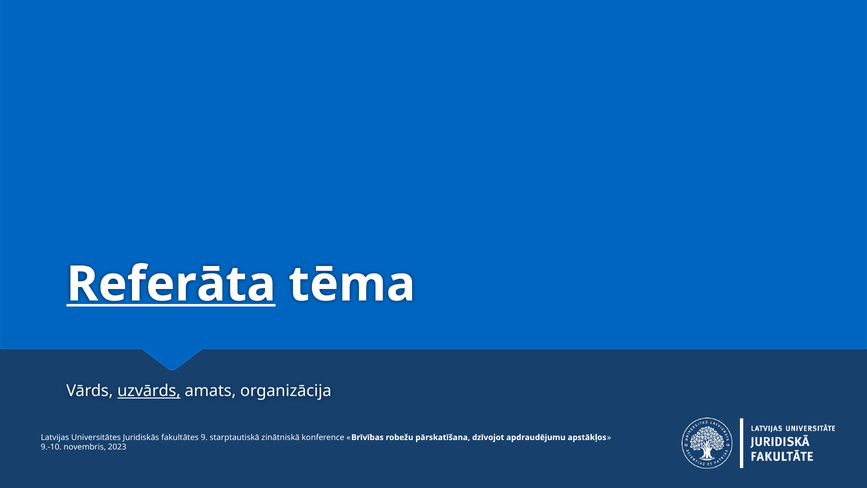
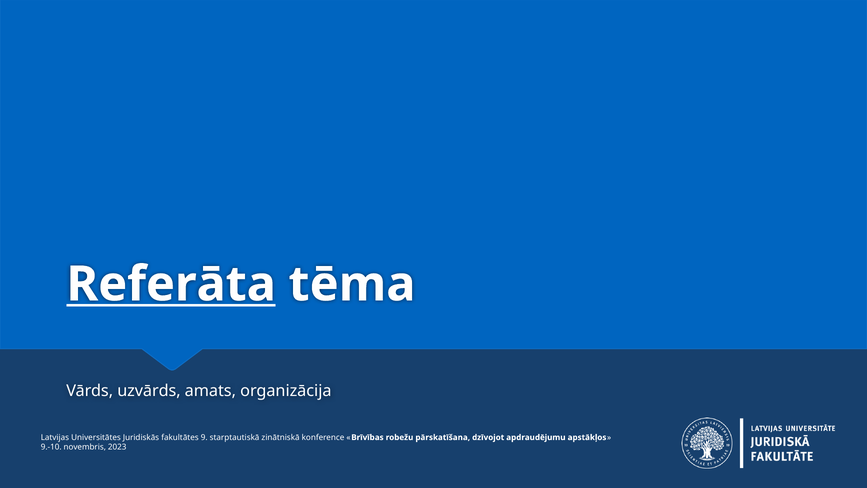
uzvārds underline: present -> none (149, 391)
